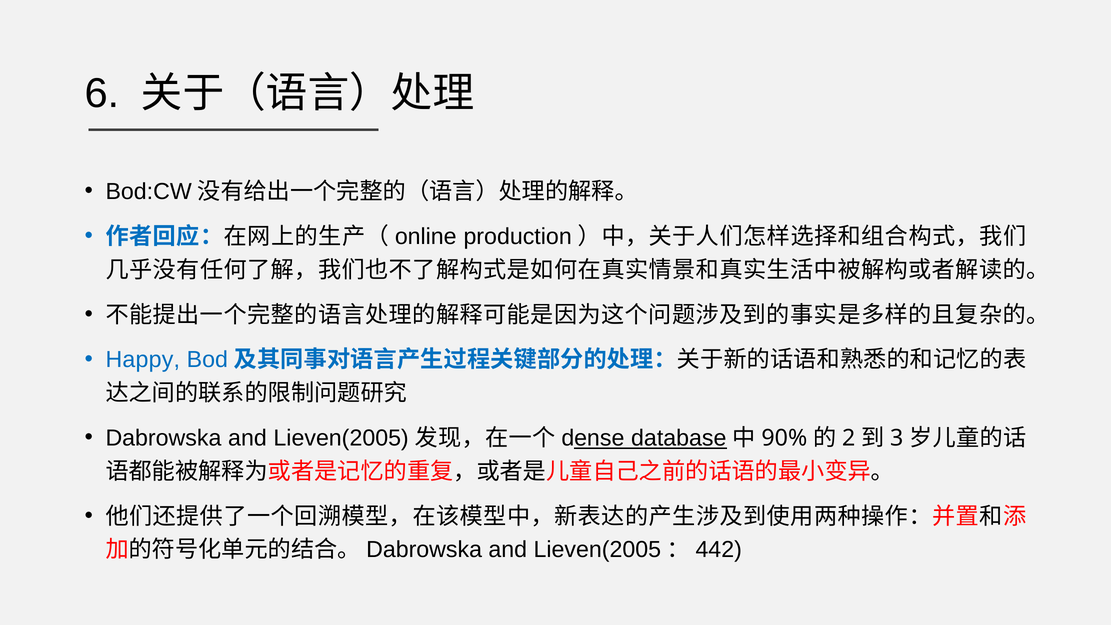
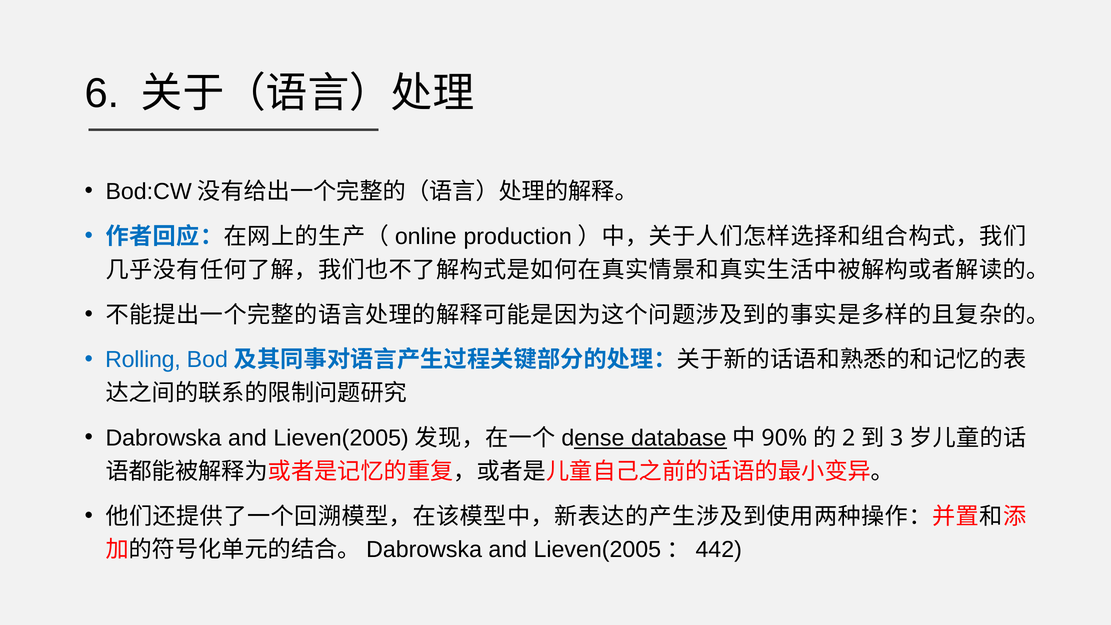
Happy: Happy -> Rolling (143, 360)
